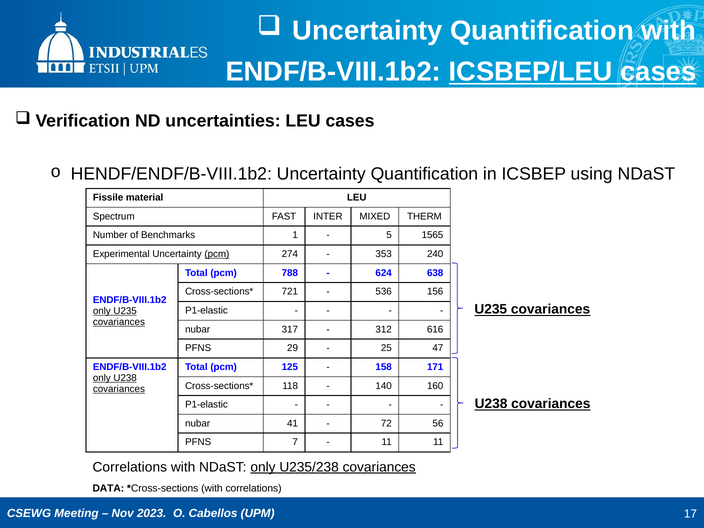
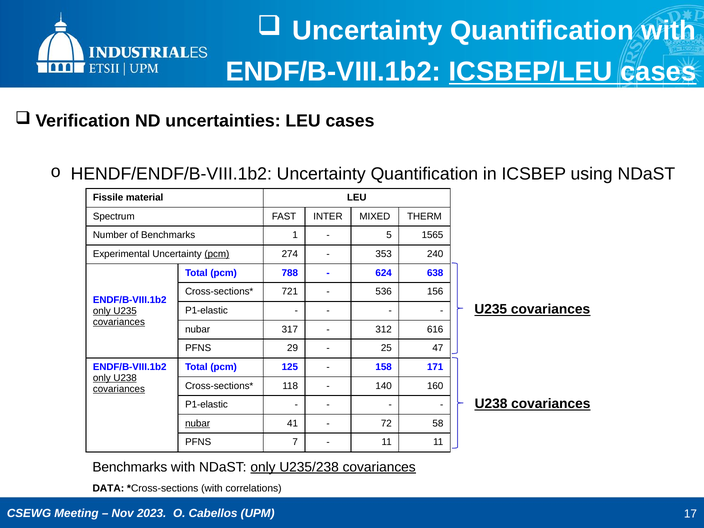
nubar underline: none -> present (198, 423)
56: 56 -> 58 (438, 423)
Correlations: Correlations -> Benchmarks (130, 467)
